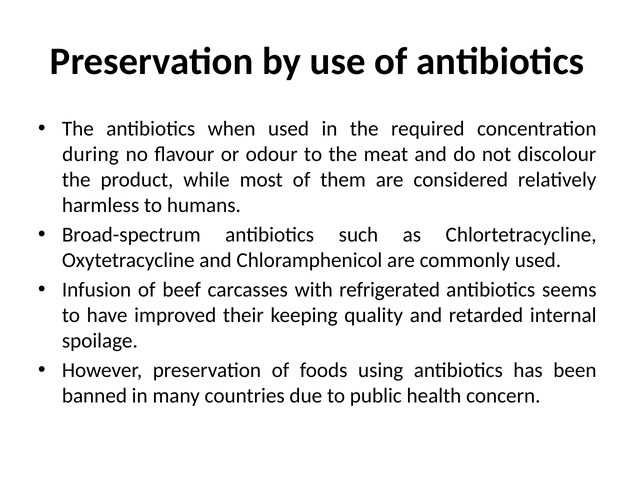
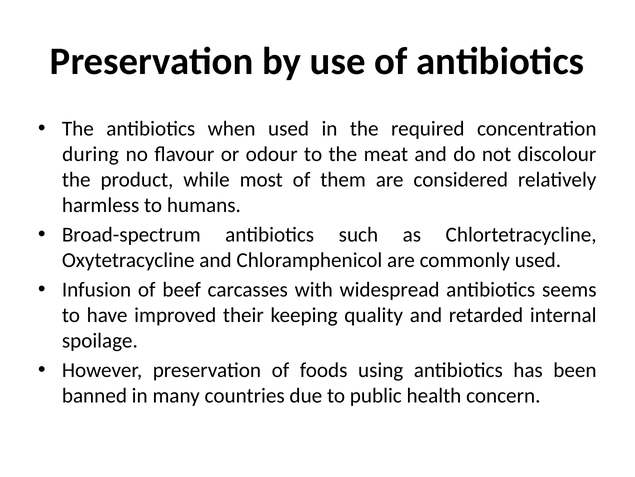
refrigerated: refrigerated -> widespread (390, 289)
